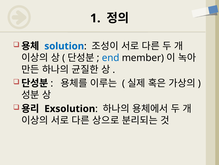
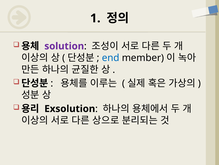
solution colour: blue -> purple (64, 46)
